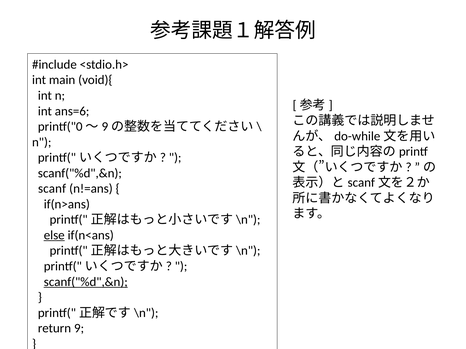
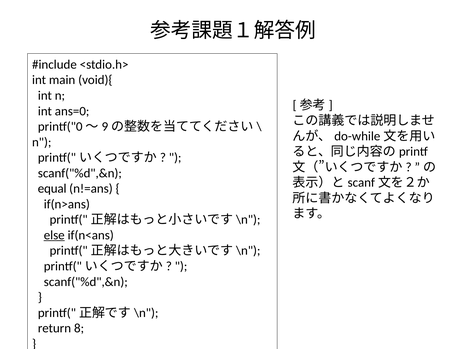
ans=6: ans=6 -> ans=0 (72, 111)
scanf: scanf -> equal (52, 189)
scanf("%d",&n underline: present -> none (86, 282)
9: 9 -> 8 (79, 329)
